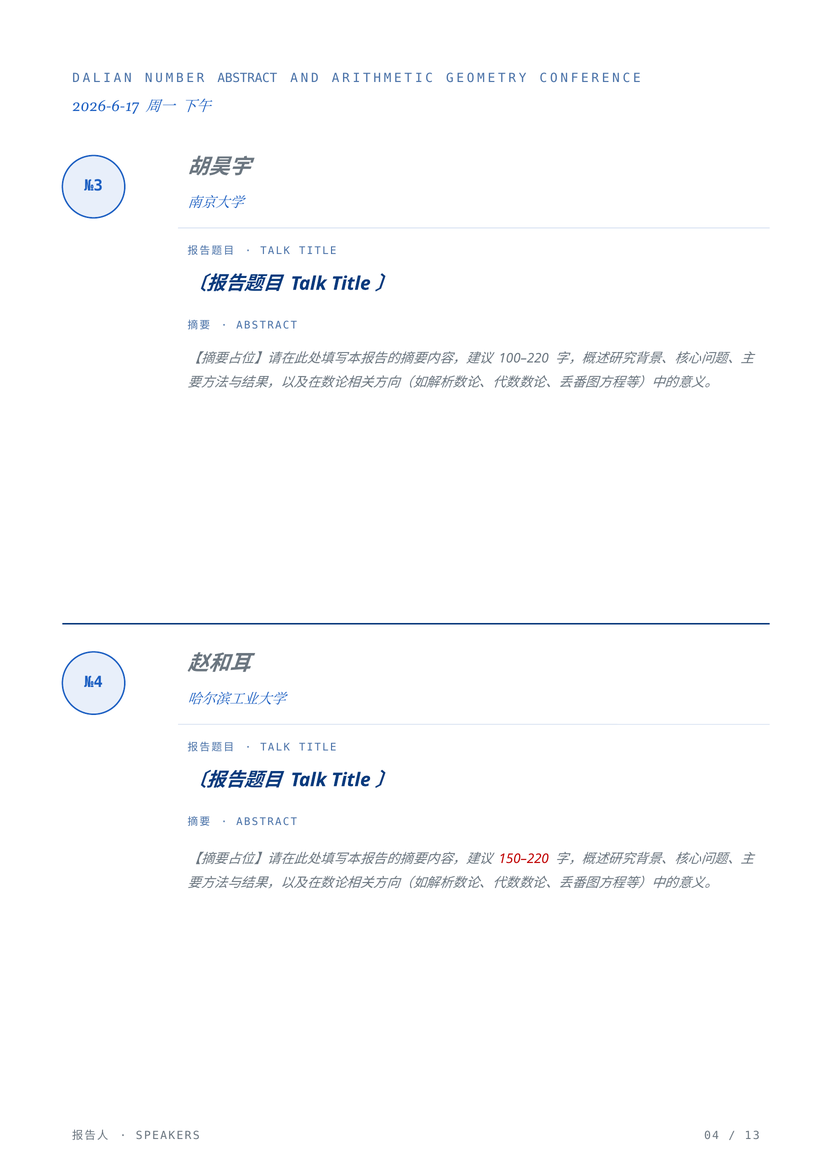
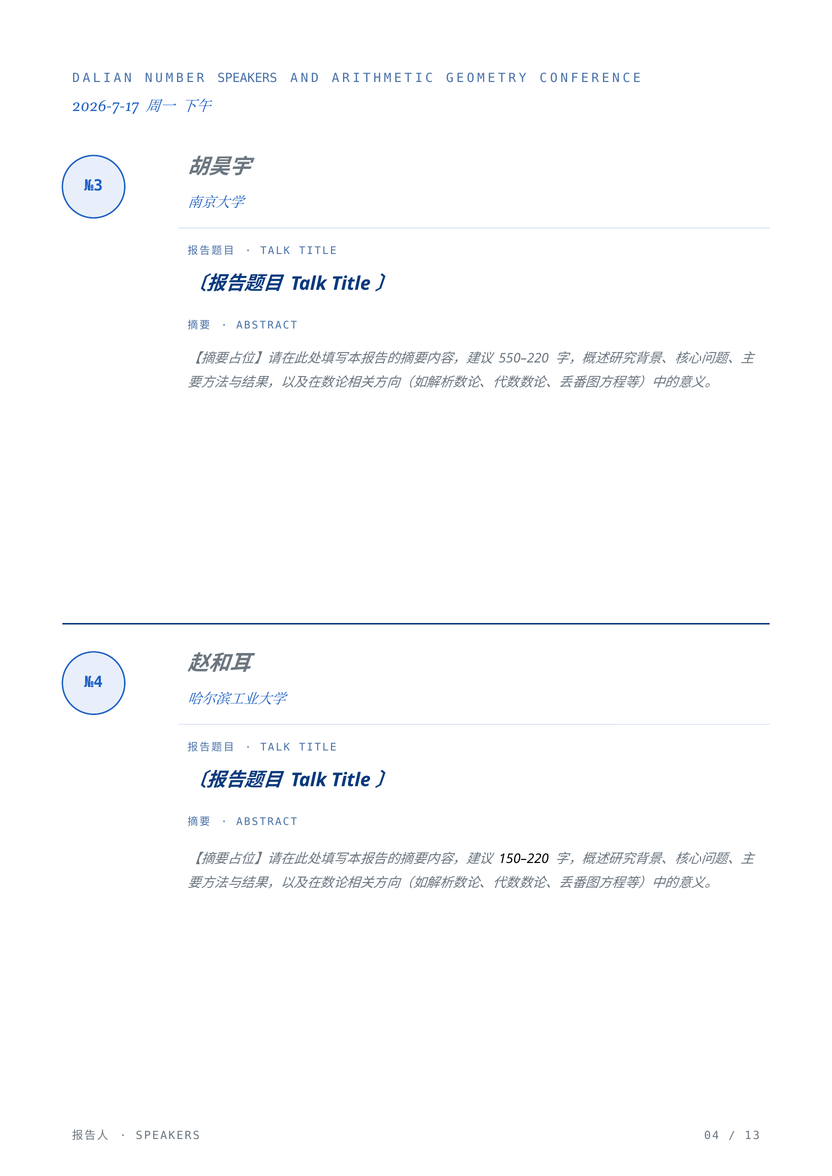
NUMBER ABSTRACT: ABSTRACT -> SPEAKERS (247, 78)
2026-6-17: 2026-6-17 -> 2026-7-17 (105, 107)
100–220: 100–220 -> 550–220 (524, 358)
150–220 colour: red -> black (524, 859)
